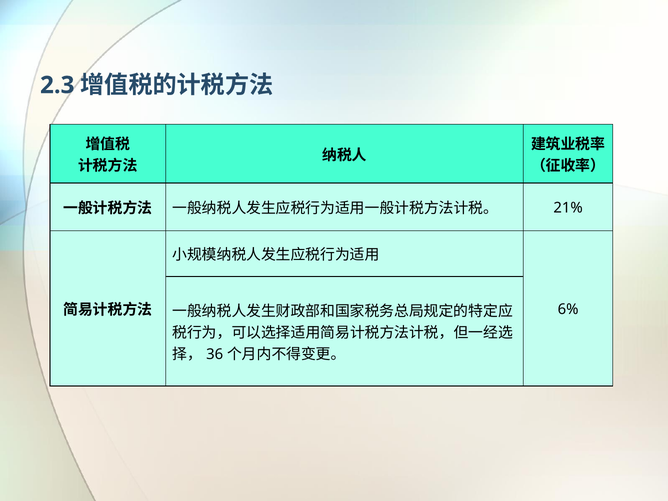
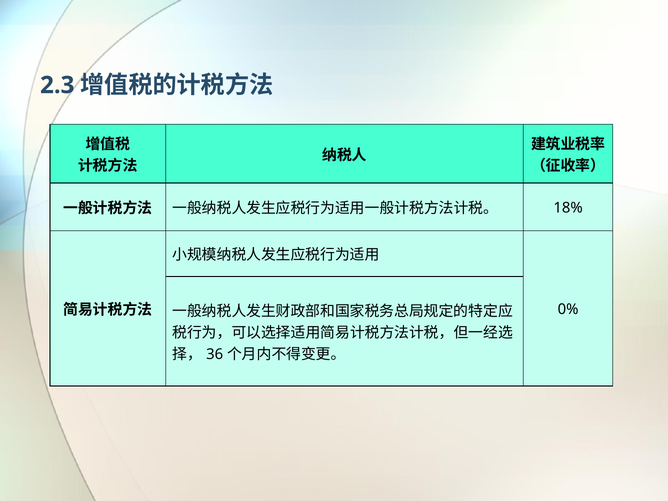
21%: 21% -> 18% (568, 208)
6%: 6% -> 0% (568, 309)
